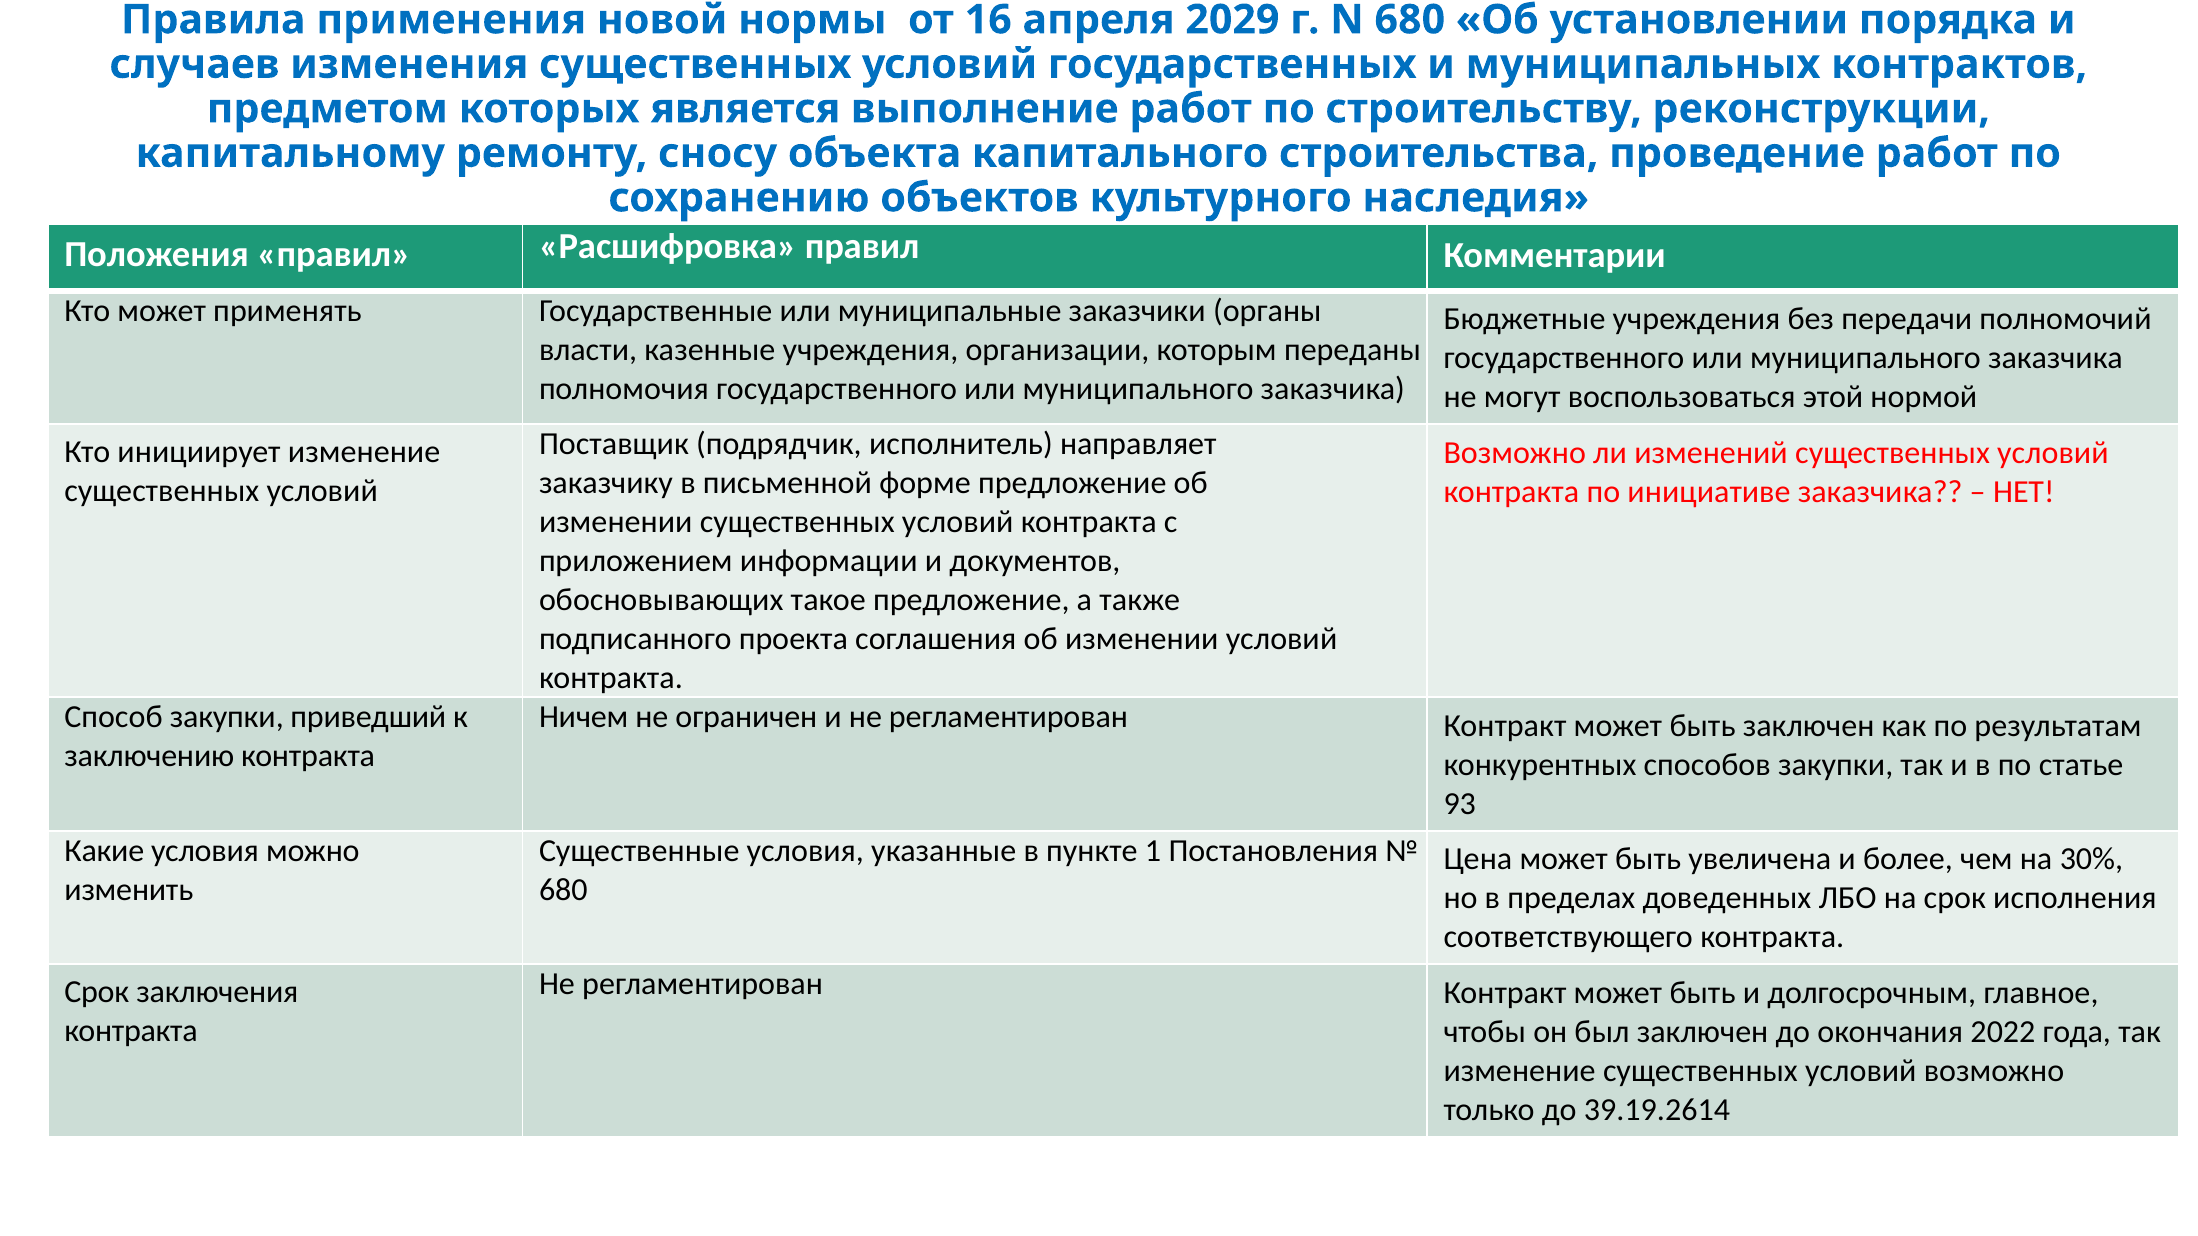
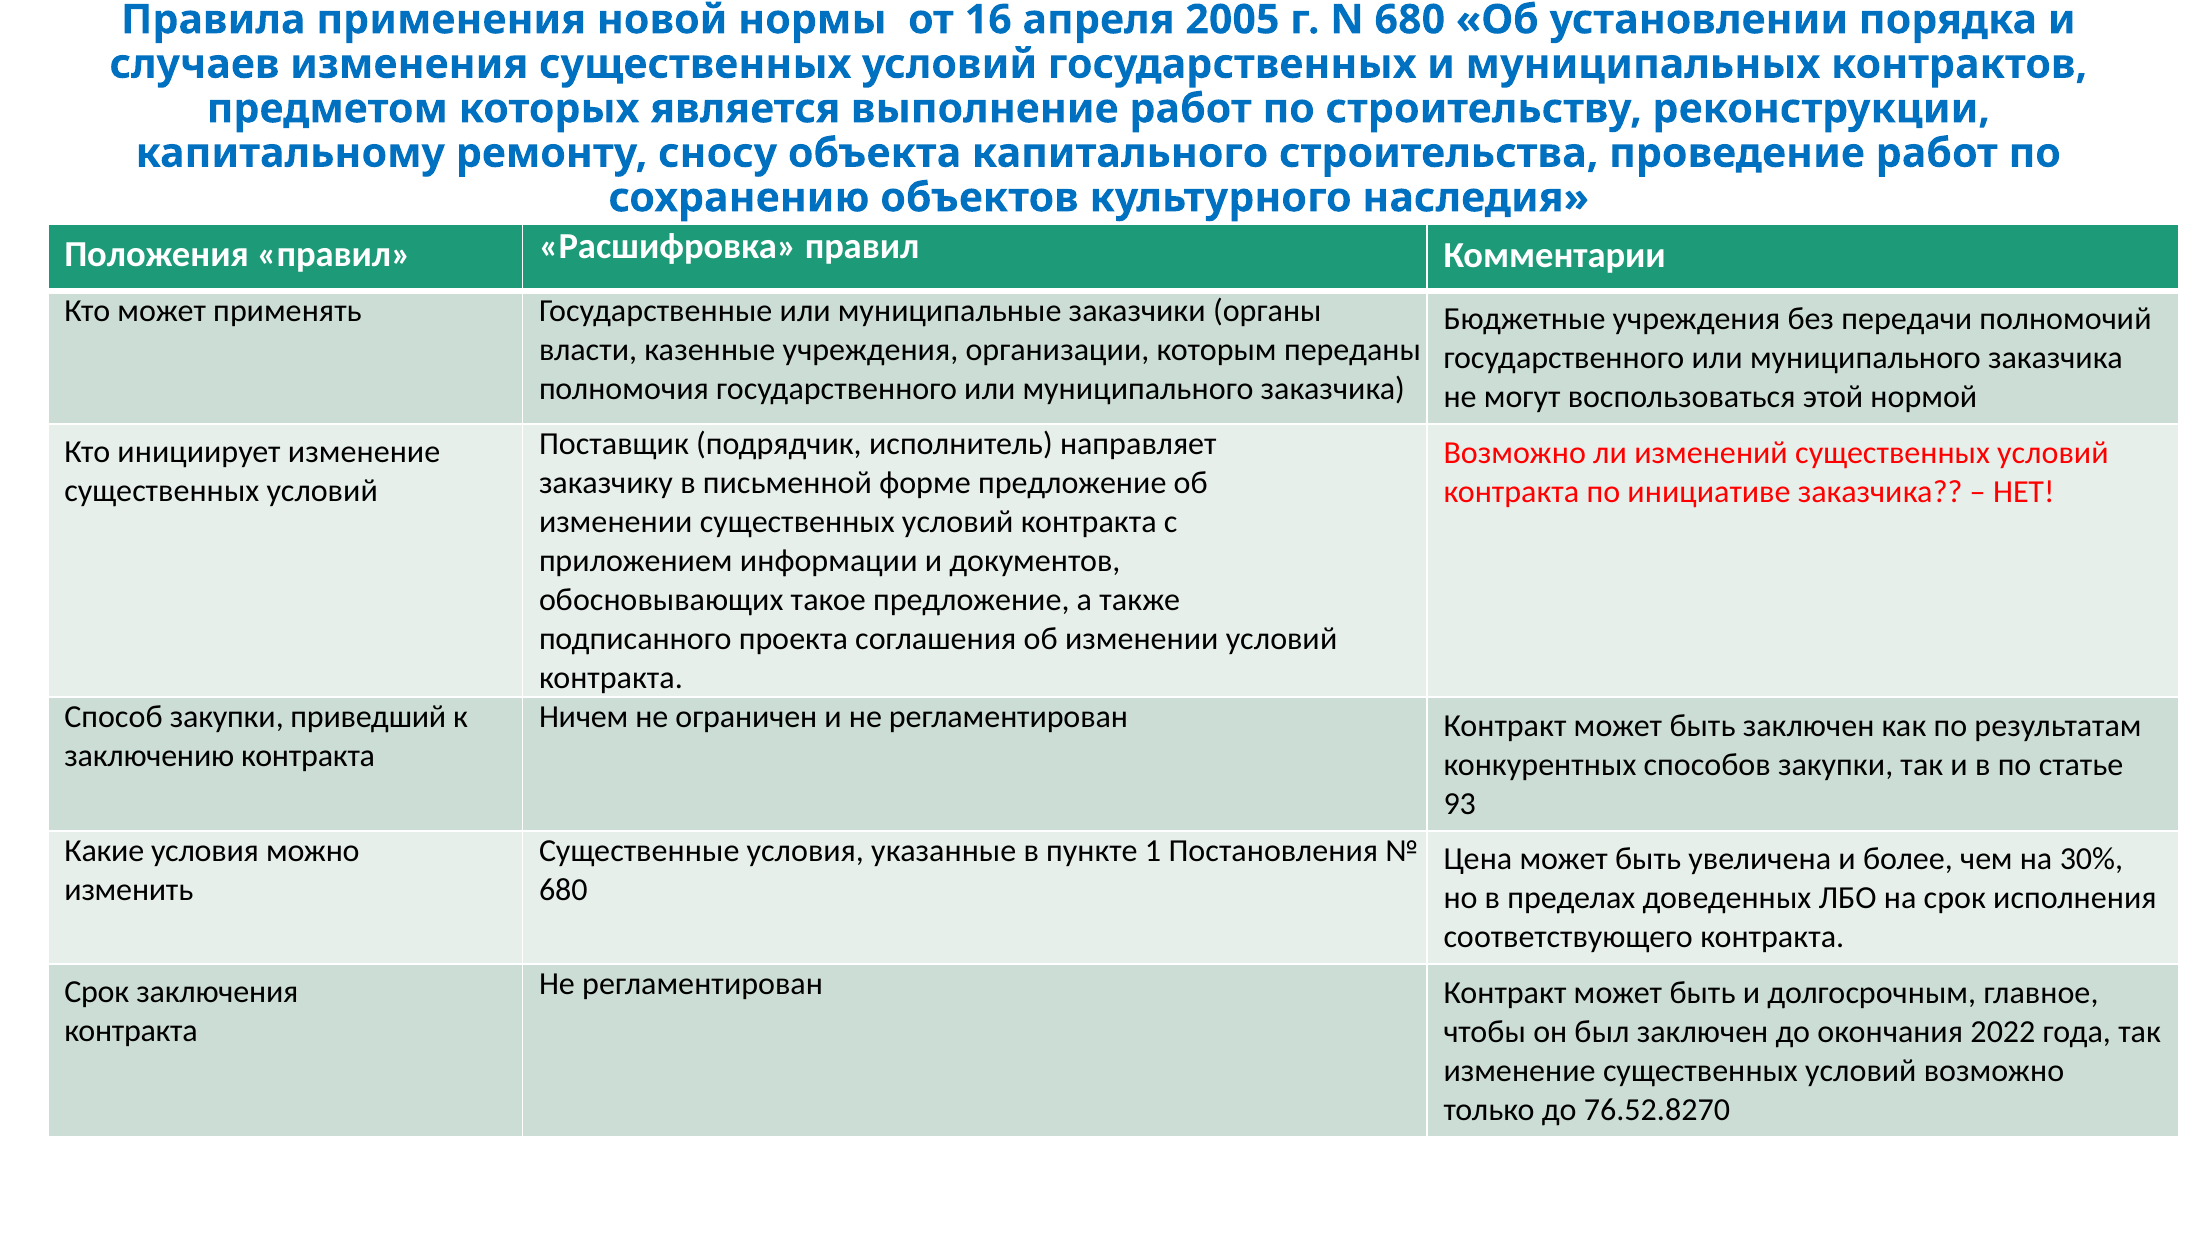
2029: 2029 -> 2005 (1232, 20)
39.19.2614: 39.19.2614 -> 76.52.8270 (1657, 1110)
